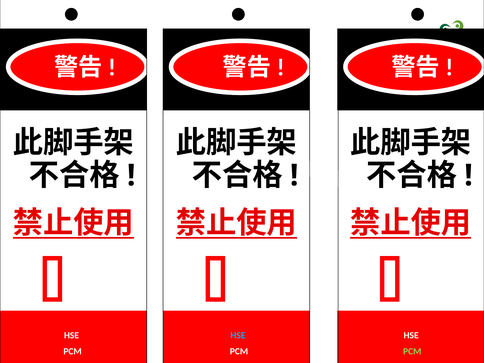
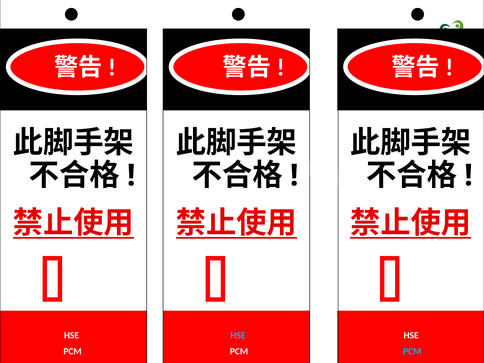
PCM colour: light green -> light blue (412, 351)
